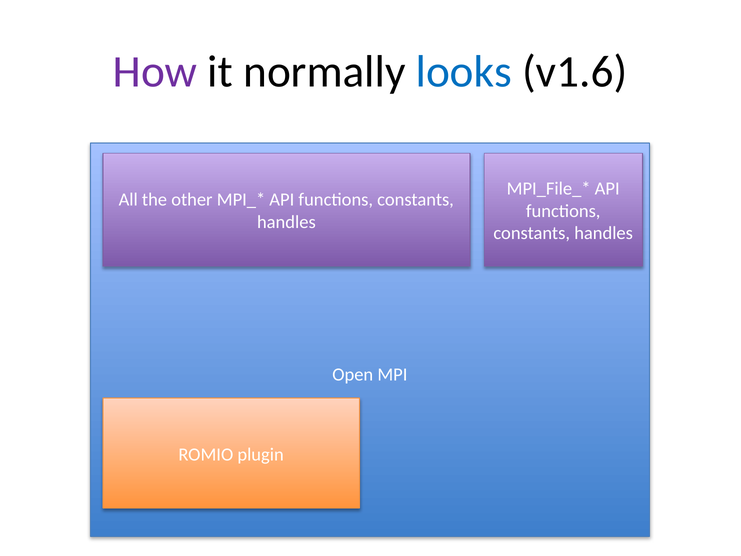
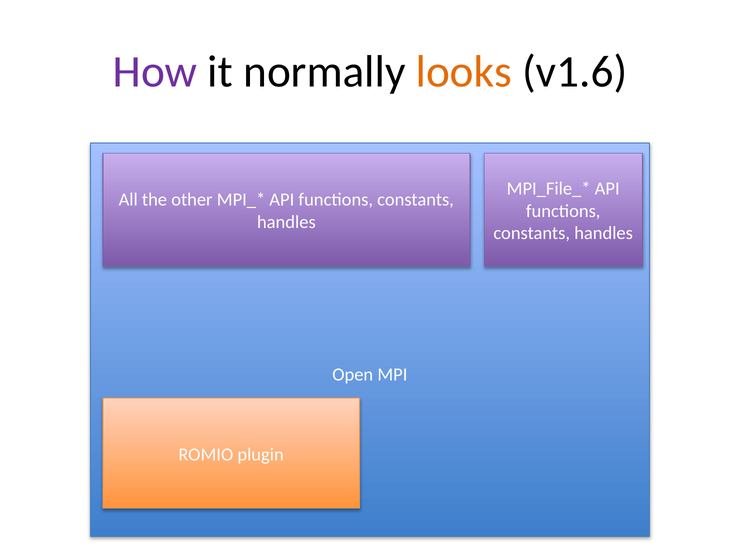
looks colour: blue -> orange (464, 72)
